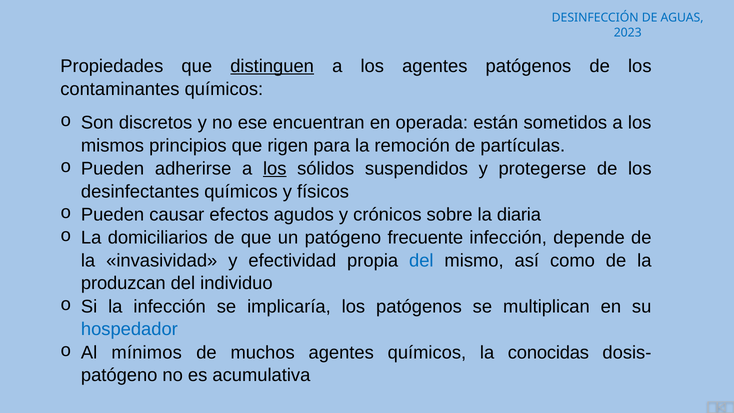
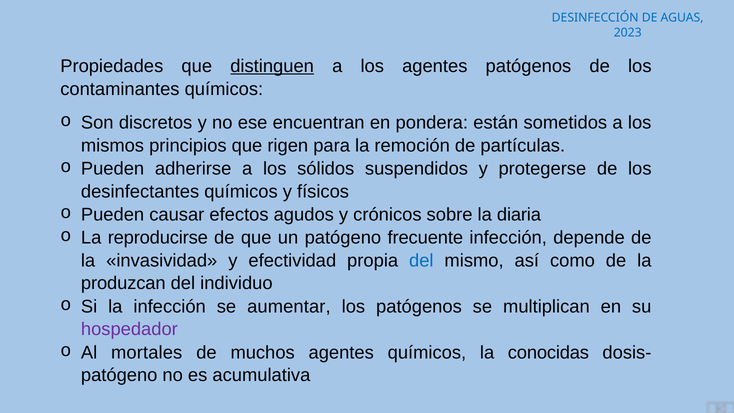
operada: operada -> pondera (432, 123)
los underline: present -> none (275, 169)
domiciliarios: domiciliarios -> reproducirse (158, 238)
implicaría: implicaría -> aumentar (289, 306)
hospedador colour: blue -> purple (129, 329)
mínimos: mínimos -> mortales (147, 352)
